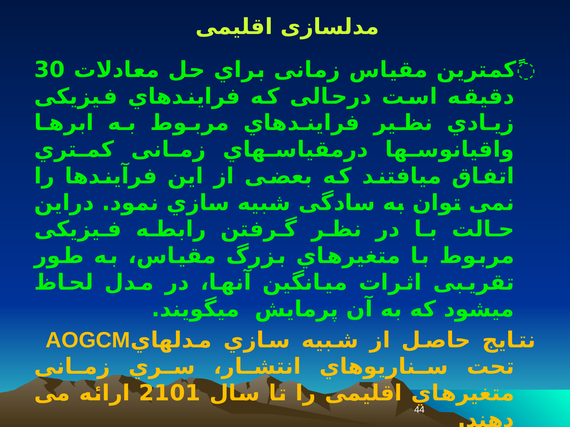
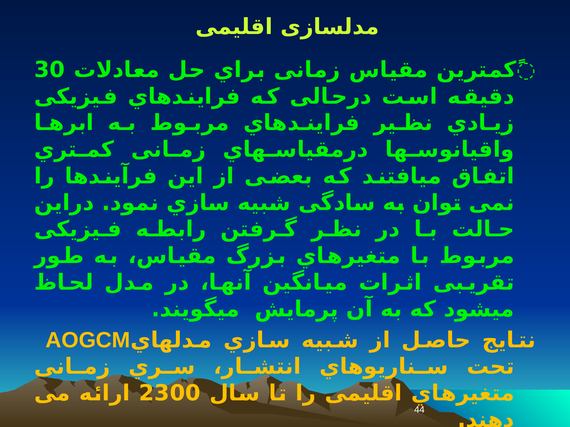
2101: 2101 -> 2300 (170, 394)
